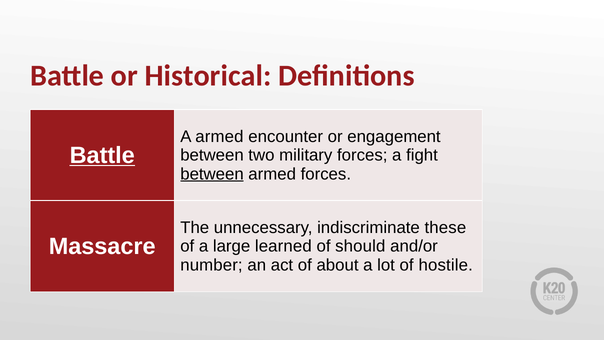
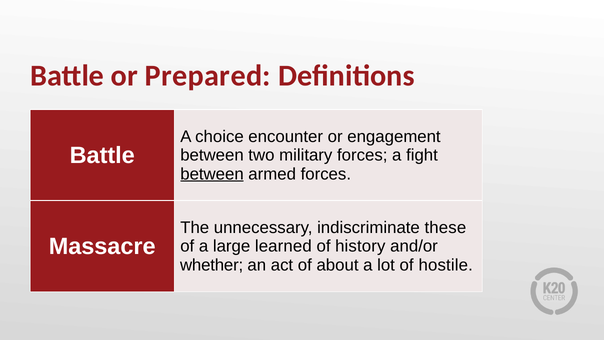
Historical: Historical -> Prepared (208, 75)
A armed: armed -> choice (219, 136)
Battle underline: present -> none (102, 155)
should: should -> history (360, 246)
number: number -> whether (212, 265)
